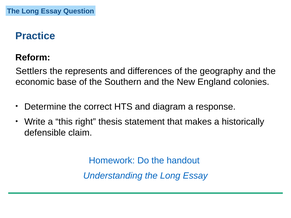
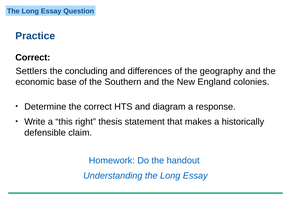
Reform: Reform -> Correct (33, 58)
represents: represents -> concluding (86, 71)
